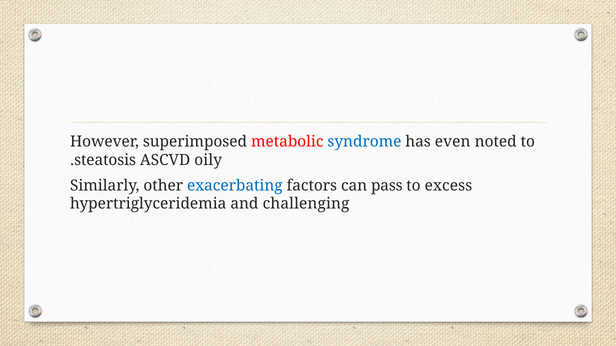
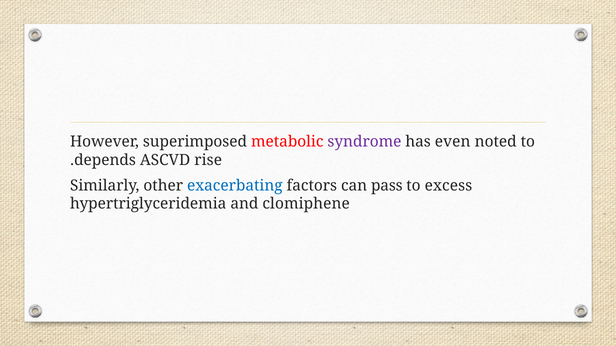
syndrome colour: blue -> purple (364, 142)
steatosis: steatosis -> depends (105, 160)
oily: oily -> rise (208, 160)
challenging: challenging -> clomiphene (306, 204)
